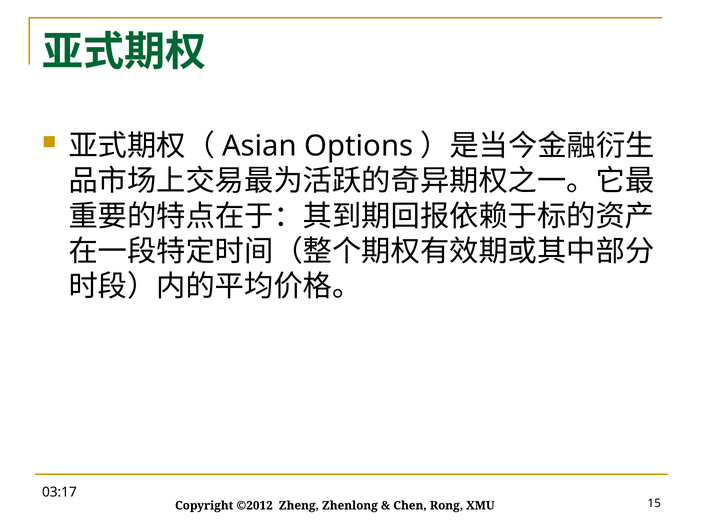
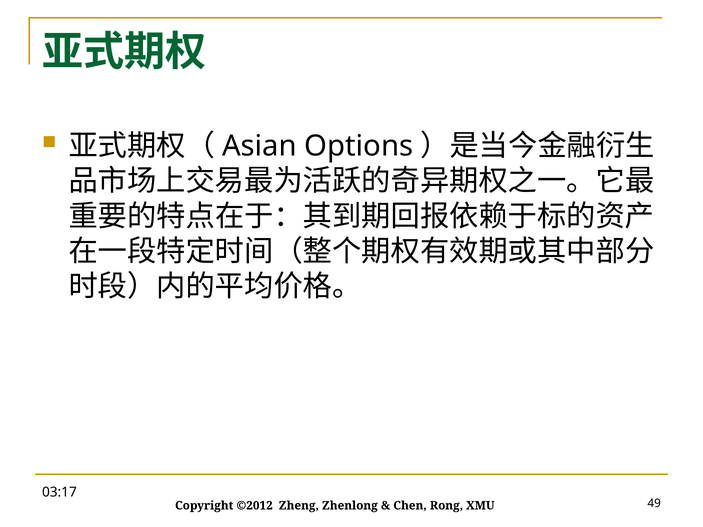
15: 15 -> 49 (654, 504)
